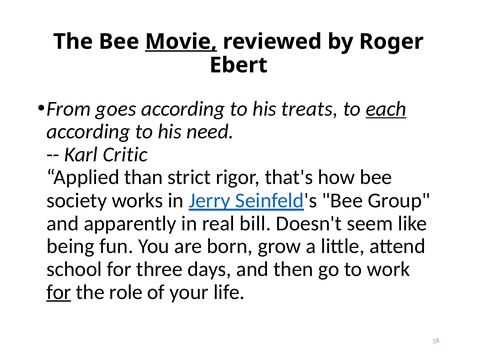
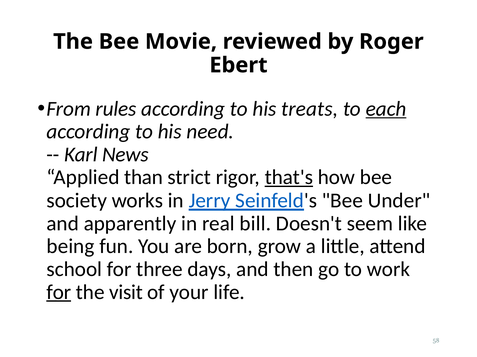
Movie underline: present -> none (181, 42)
goes: goes -> rules (116, 109)
Critic: Critic -> News (125, 155)
that's underline: none -> present (289, 178)
Group: Group -> Under (399, 201)
role: role -> visit (126, 293)
